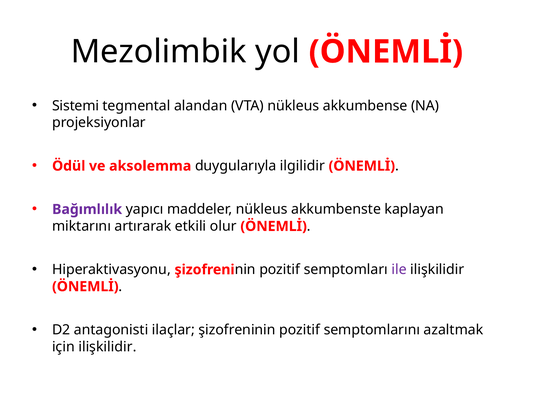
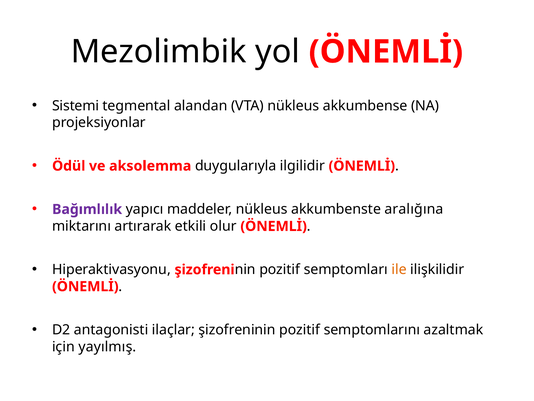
kaplayan: kaplayan -> aralığına (414, 209)
ile colour: purple -> orange (399, 269)
için ilişkilidir: ilişkilidir -> yayılmış (107, 346)
